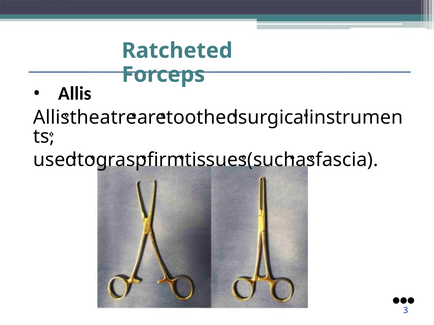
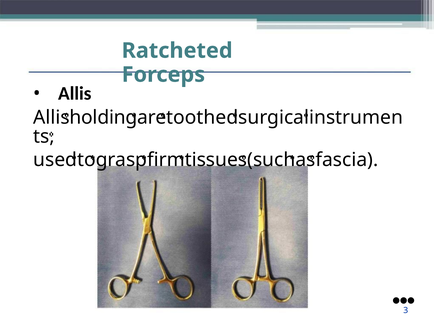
theatre: theatre -> holding (103, 118)
